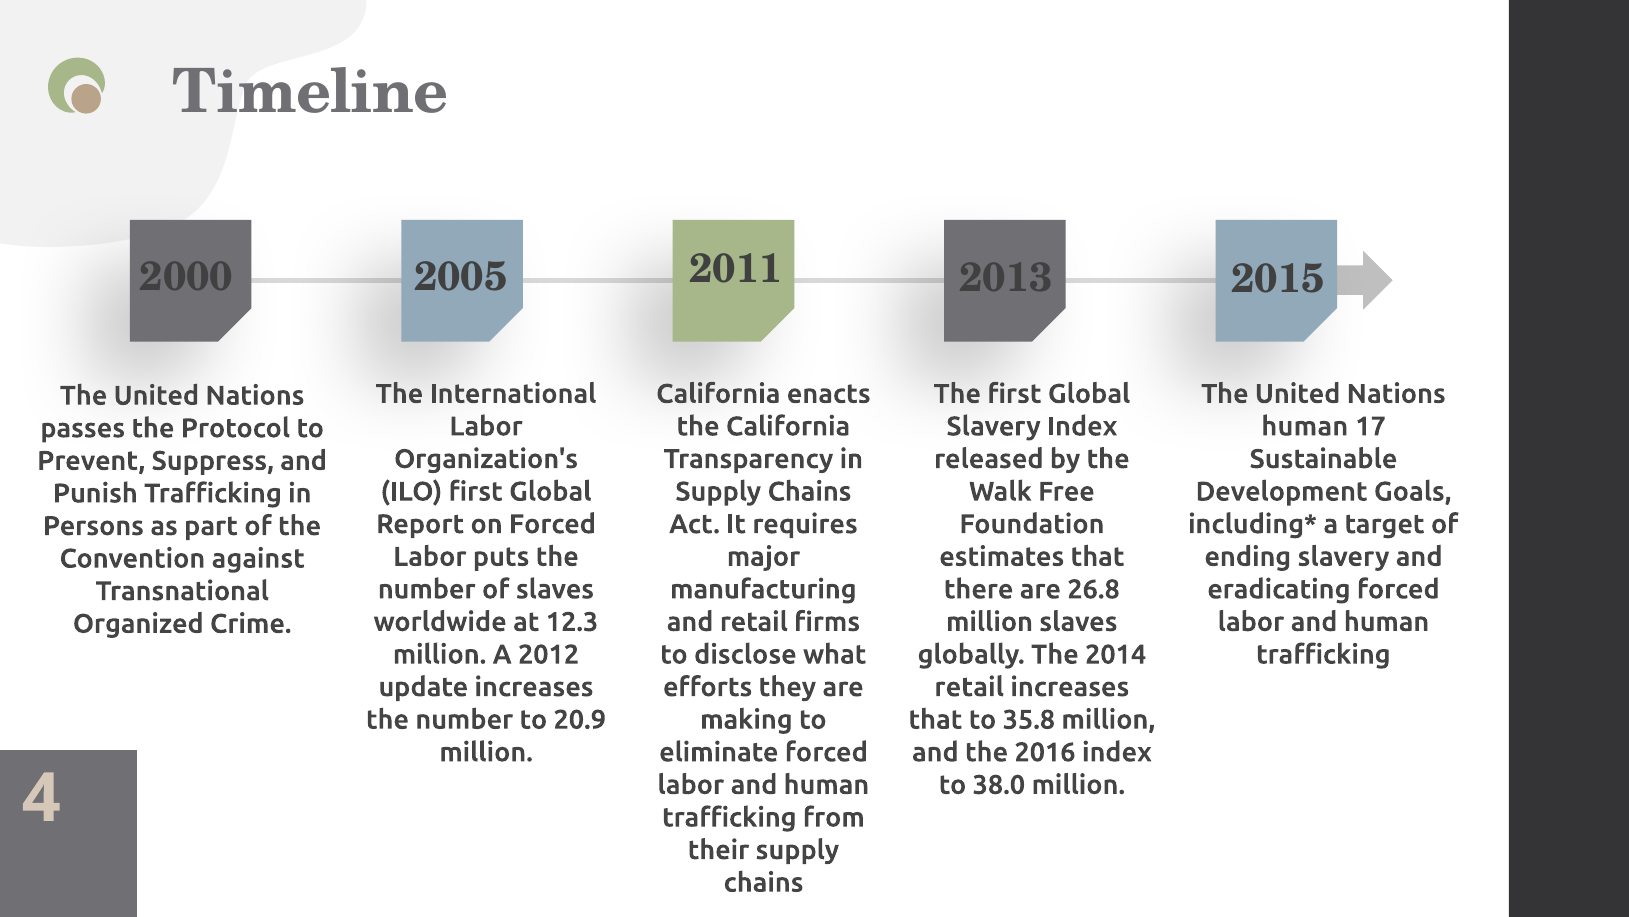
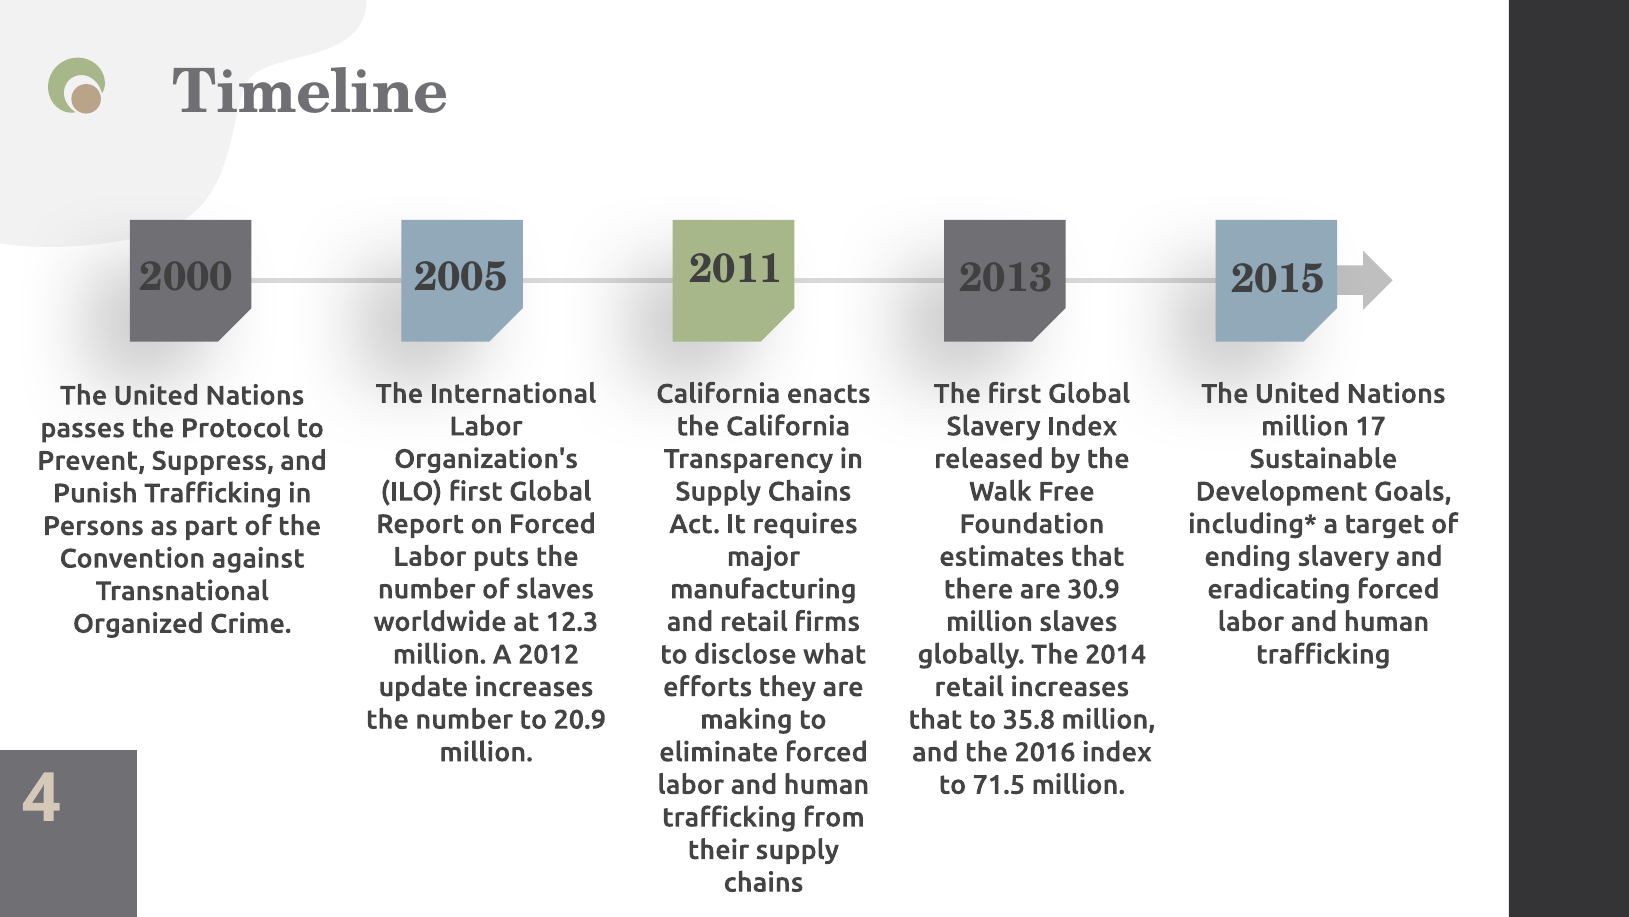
human: human -> million (1305, 426)
26.8: 26.8 -> 30.9 (1094, 589)
38.0: 38.0 -> 71.5 (999, 785)
